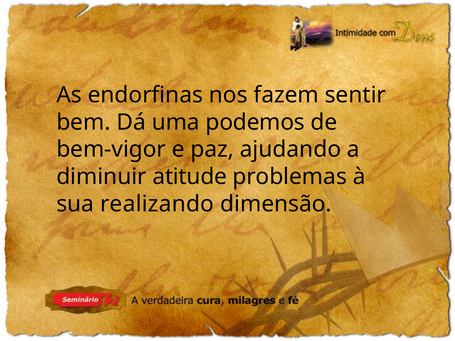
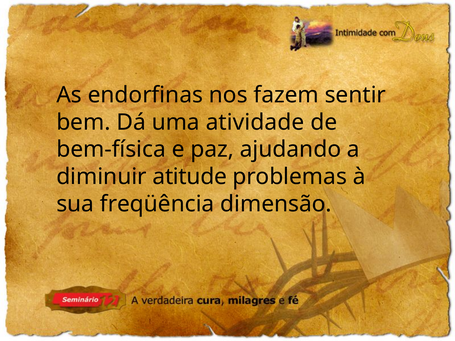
podemos: podemos -> atividade (255, 122)
bem-vigor: bem-vigor -> bem-física (111, 150)
realizando: realizando -> freqüência (157, 204)
